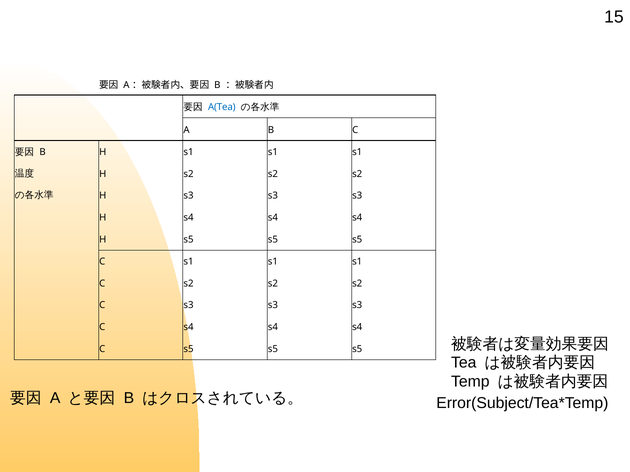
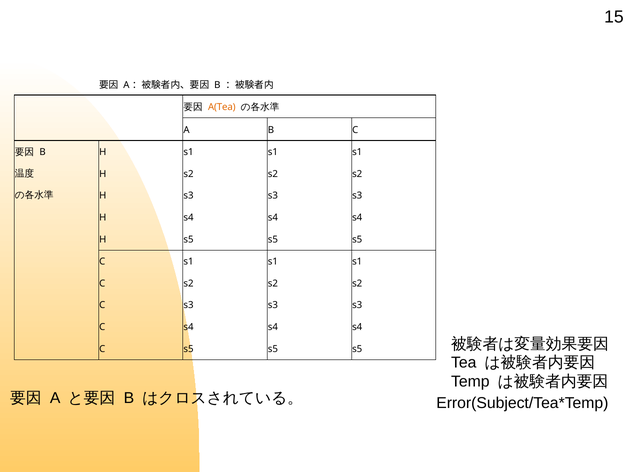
A(Tea colour: blue -> orange (222, 107)
